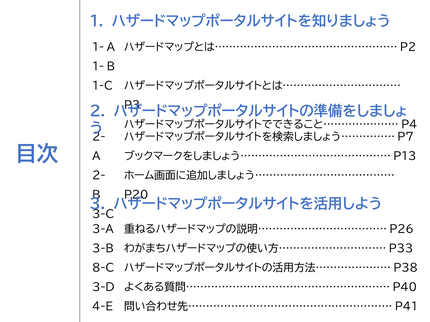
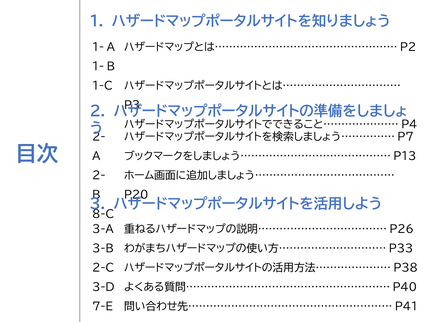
3-C: 3-C -> 8-C (103, 215)
8-C: 8-C -> 2-C (103, 268)
4-E: 4-E -> 7-E (103, 307)
